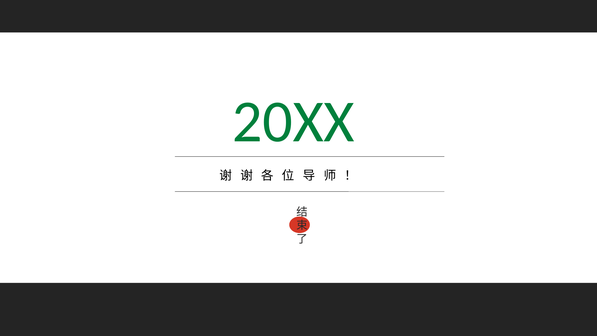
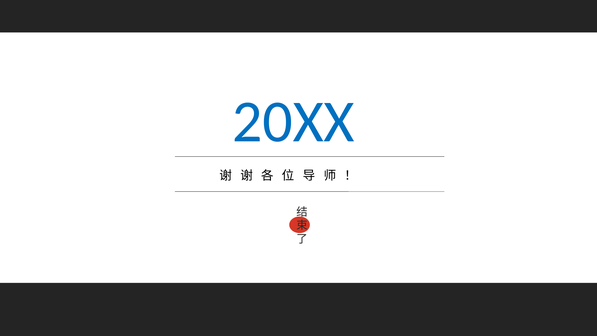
20XX colour: green -> blue (293, 122)
